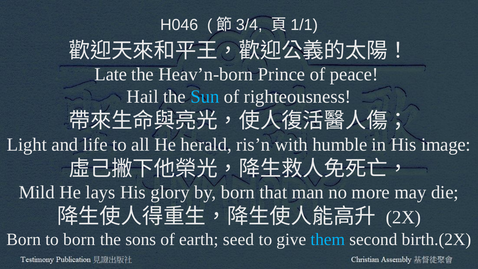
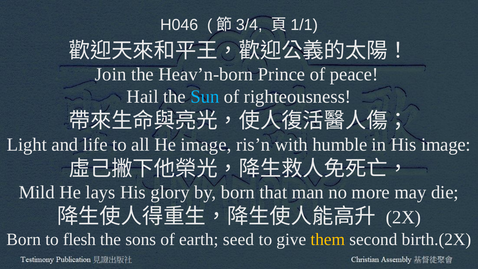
Late: Late -> Join (111, 74)
He herald: herald -> image (206, 145)
to born: born -> flesh (79, 239)
them colour: light blue -> yellow (328, 239)
